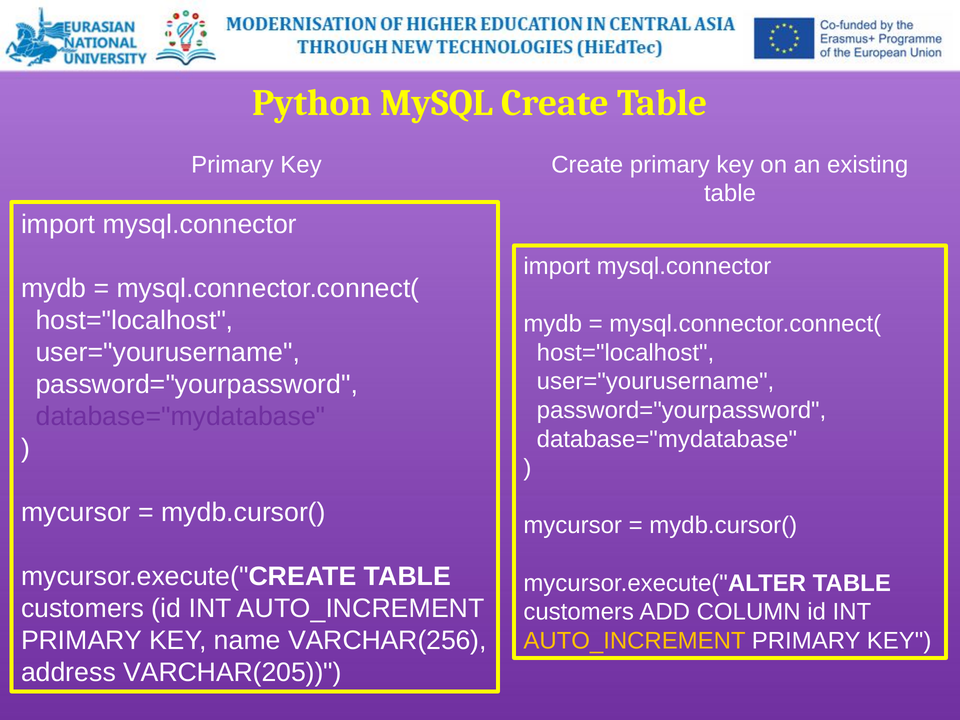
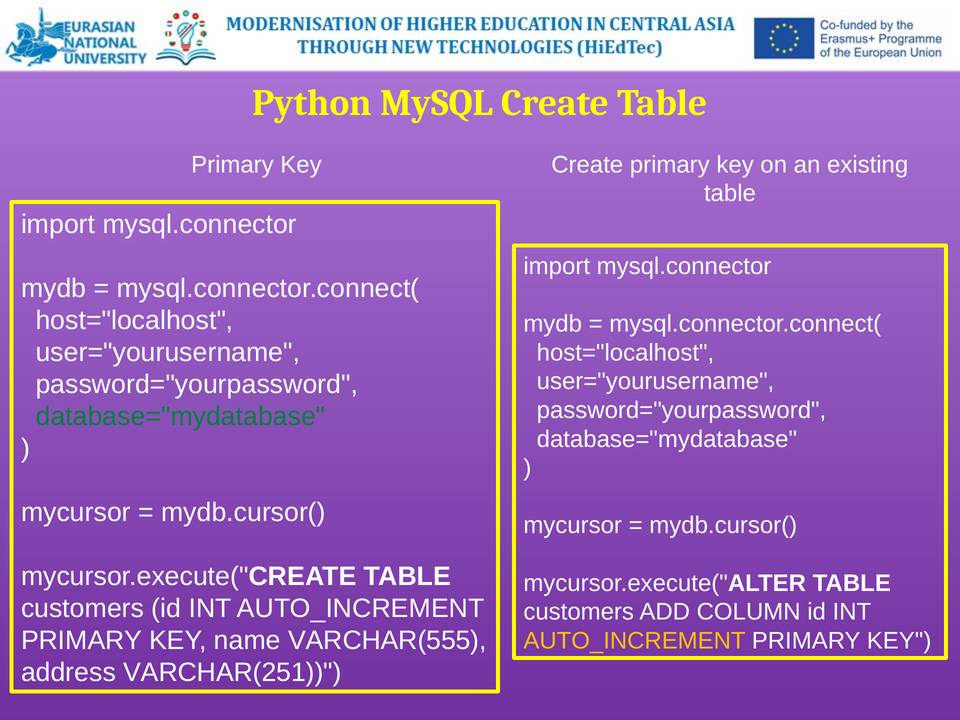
database="mydatabase colour: purple -> green (181, 417)
VARCHAR(256: VARCHAR(256 -> VARCHAR(555 (387, 641)
VARCHAR(205: VARCHAR(205 -> VARCHAR(251 (232, 673)
